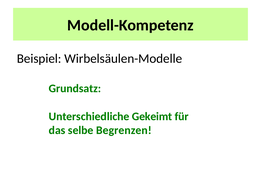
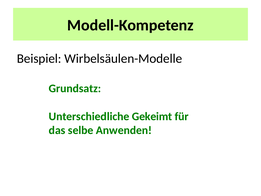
Begrenzen: Begrenzen -> Anwenden (124, 130)
